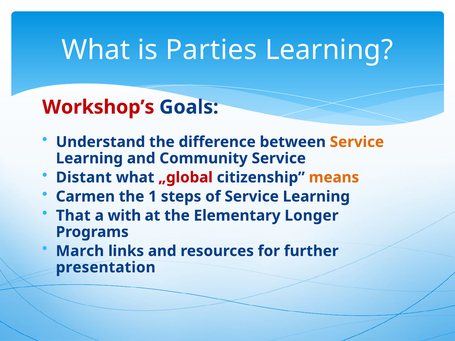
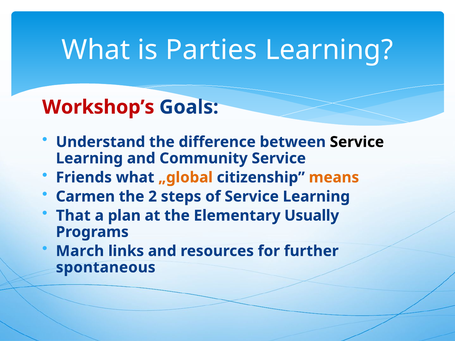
Service colour: orange -> black (357, 142)
Distant: Distant -> Friends (84, 178)
„global colour: red -> orange (186, 178)
1: 1 -> 2 (153, 197)
with: with -> plan (124, 216)
Longer: Longer -> Usually (312, 216)
presentation: presentation -> spontaneous (106, 268)
